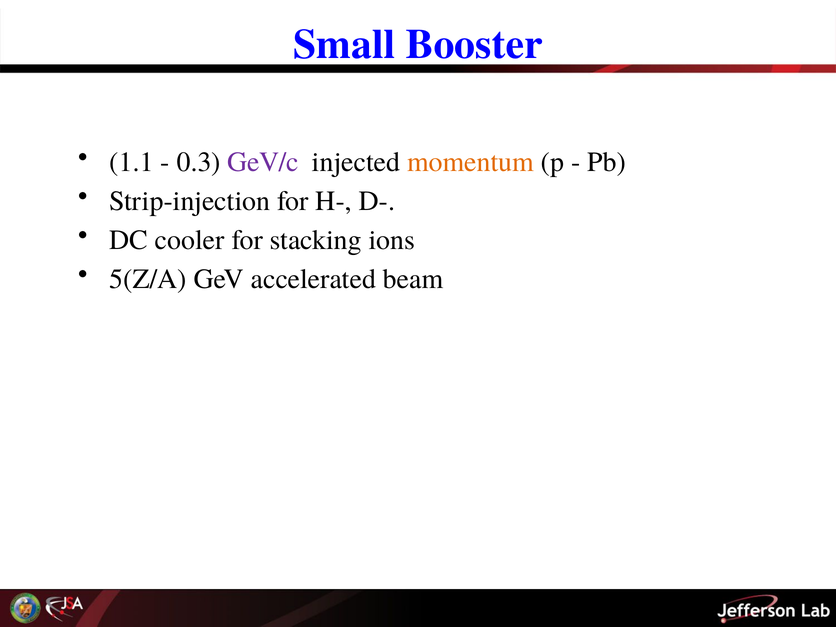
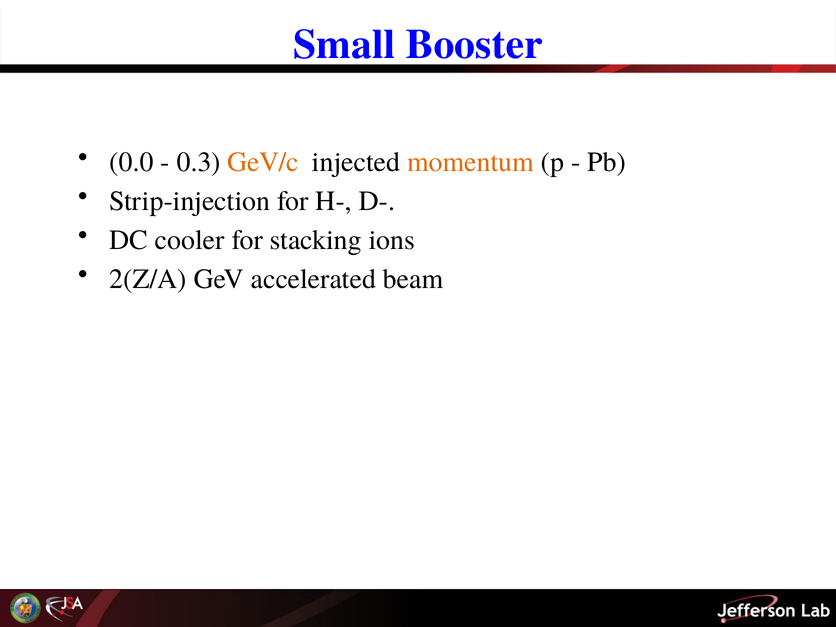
1.1: 1.1 -> 0.0 (131, 162)
GeV/c colour: purple -> orange (263, 162)
5(Z/A: 5(Z/A -> 2(Z/A (148, 279)
